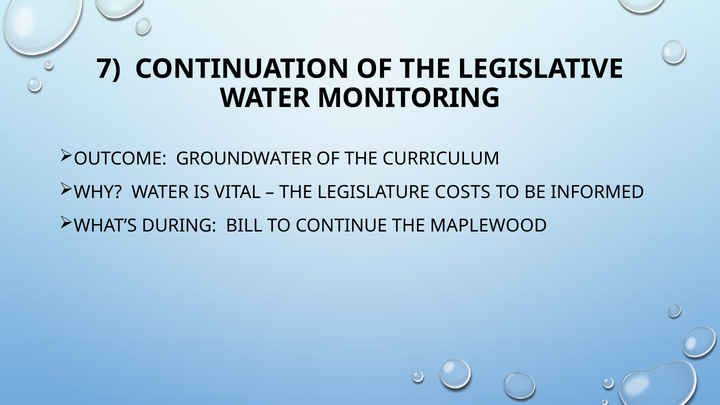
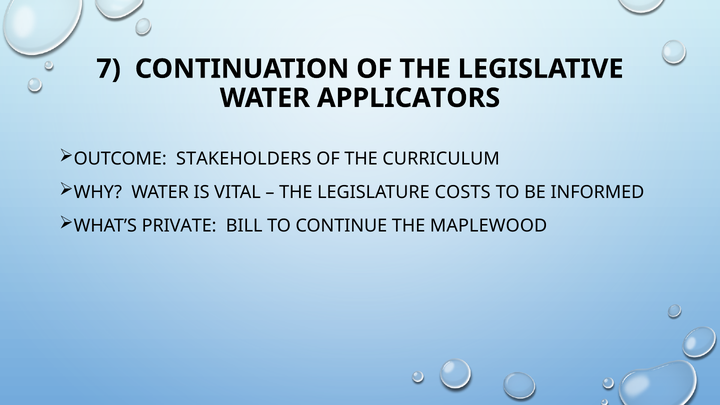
MONITORING: MONITORING -> APPLICATORS (409, 98)
GROUNDWATER: GROUNDWATER -> STAKEHOLDERS (244, 159)
DURING: DURING -> PRIVATE (179, 226)
